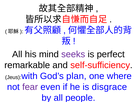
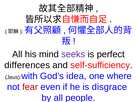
remarkable: remarkable -> differences (27, 66)
plan: plan -> idea (76, 77)
fear colour: purple -> red (30, 88)
